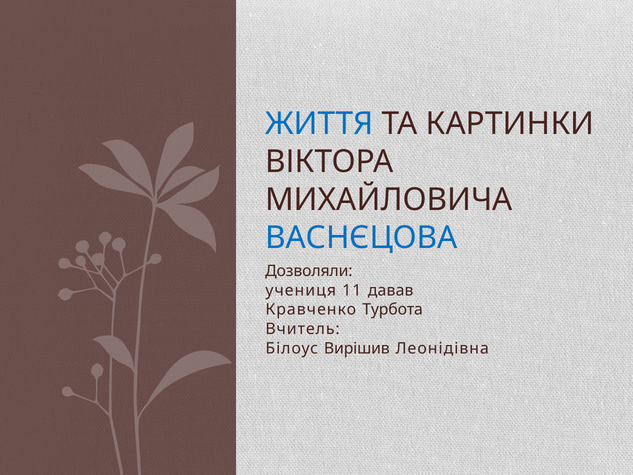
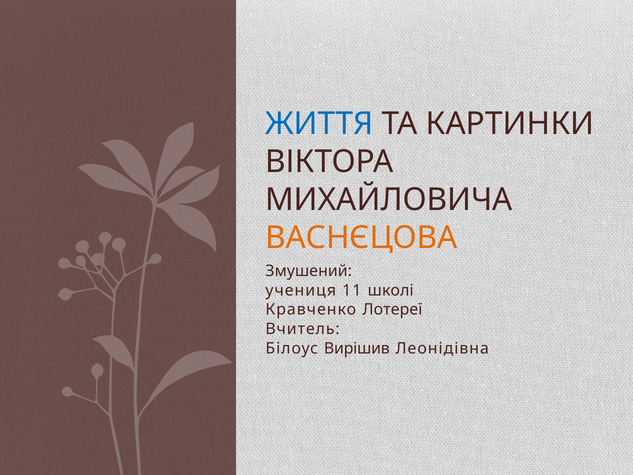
ВАСНЄЦОВА colour: blue -> orange (361, 238)
Дозволяли: Дозволяли -> Змушений (309, 271)
давав: давав -> школі (391, 290)
Турбота: Турбота -> Лотереї (392, 310)
